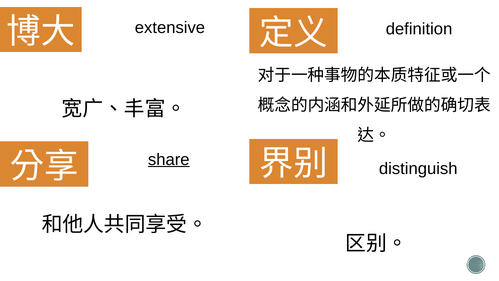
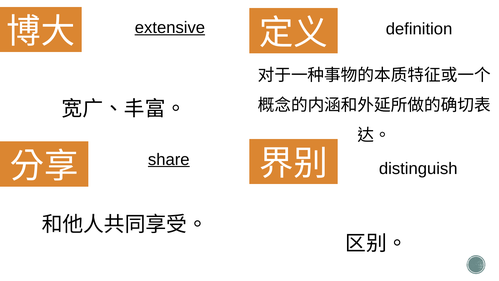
extensive underline: none -> present (170, 28)
